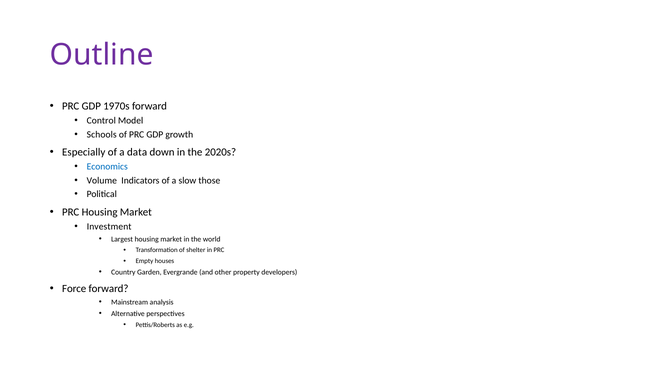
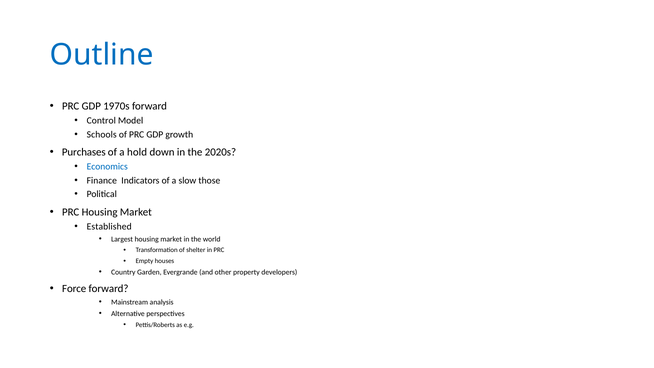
Outline colour: purple -> blue (102, 55)
Especially: Especially -> Purchases (84, 152)
data: data -> hold (137, 152)
Volume: Volume -> Finance (102, 180)
Investment: Investment -> Established (109, 226)
